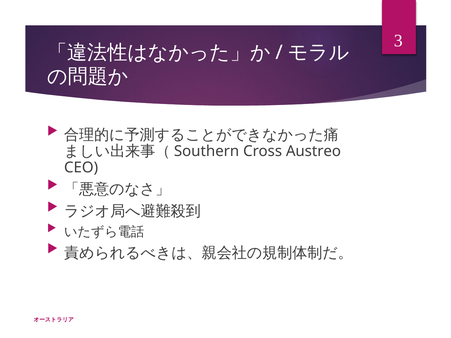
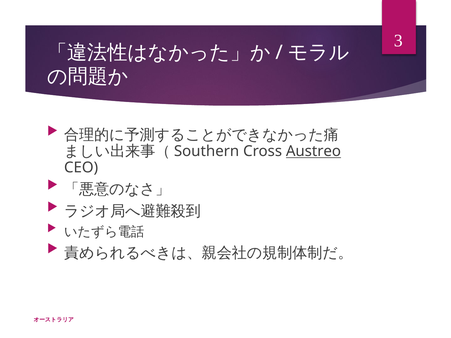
Austreo underline: none -> present (313, 151)
